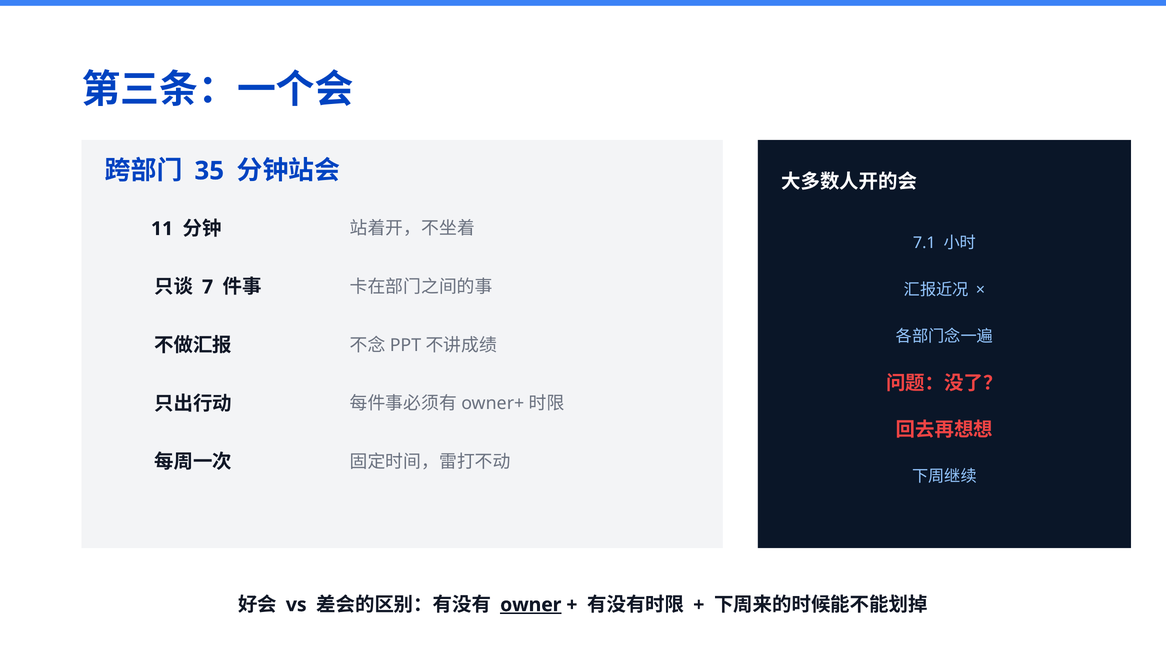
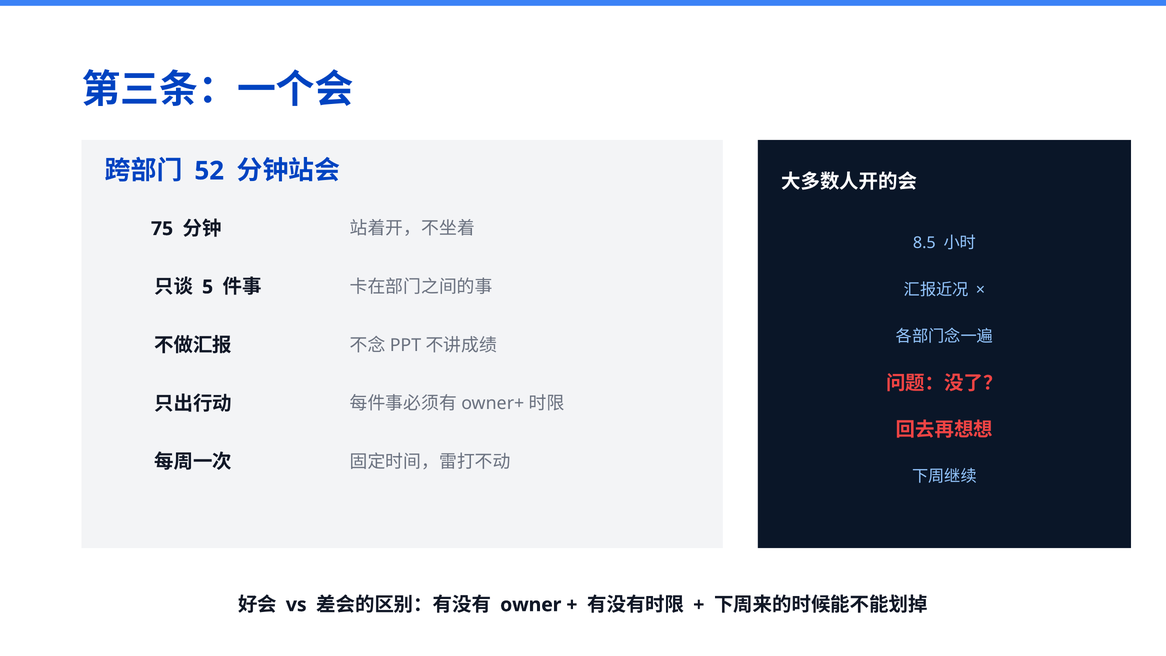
35: 35 -> 52 (209, 171)
11: 11 -> 75 (162, 229)
7.1: 7.1 -> 8.5 (924, 243)
7: 7 -> 5 (208, 287)
owner underline: present -> none (531, 605)
